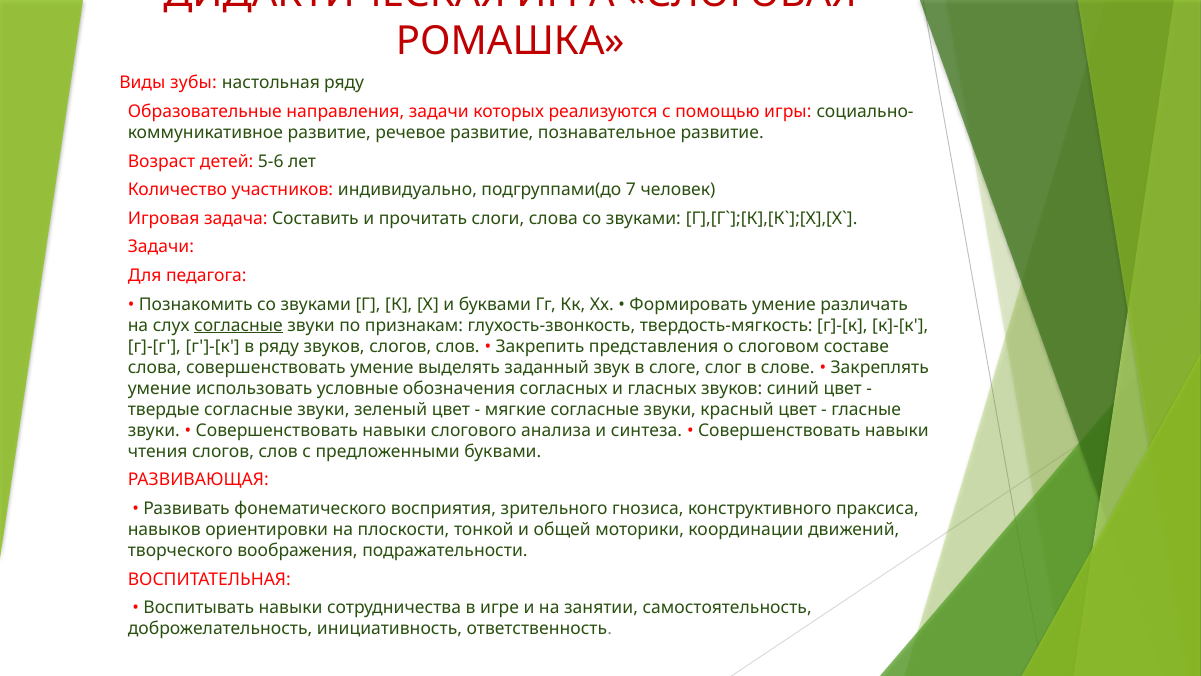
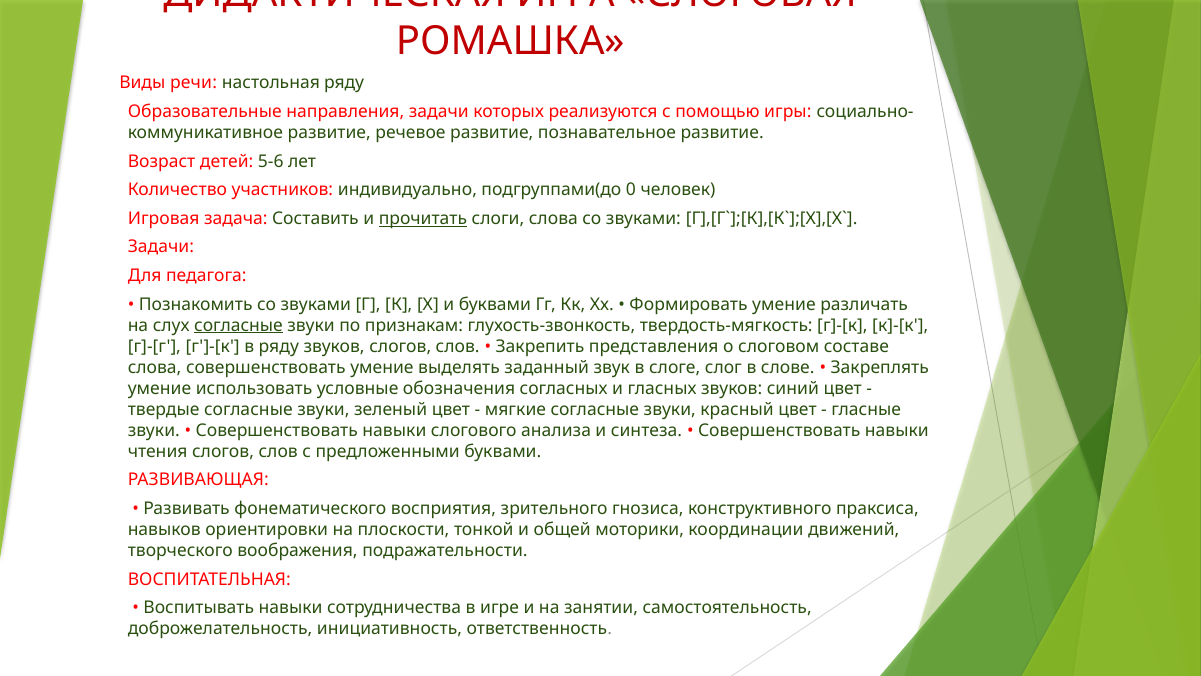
зубы: зубы -> речи (194, 83)
7: 7 -> 0 (631, 190)
прочитать underline: none -> present (423, 218)
